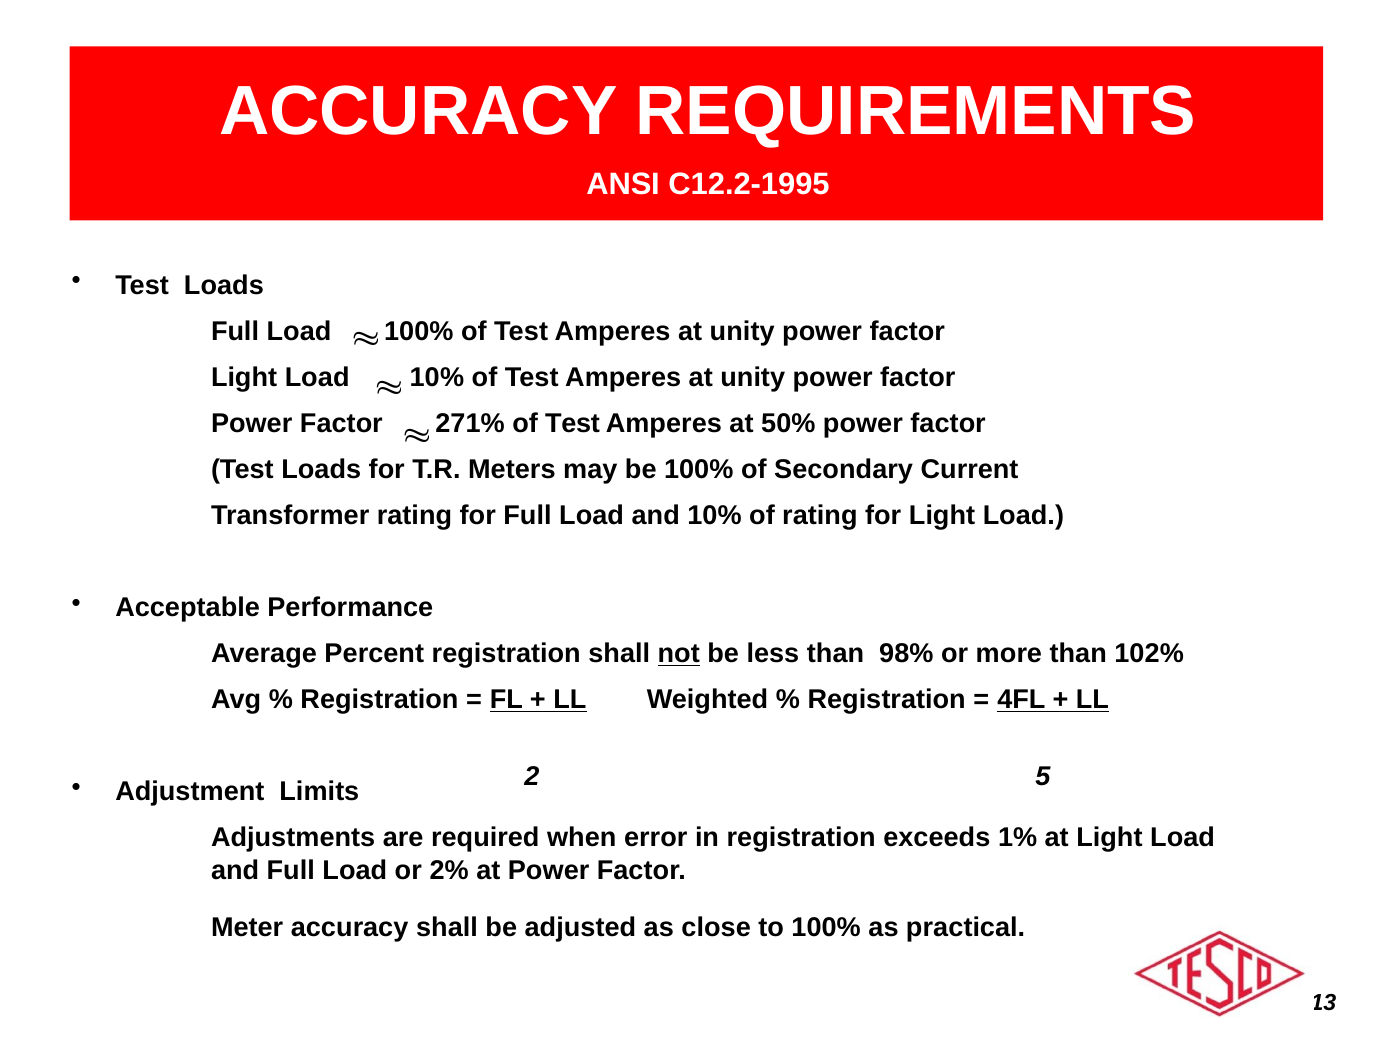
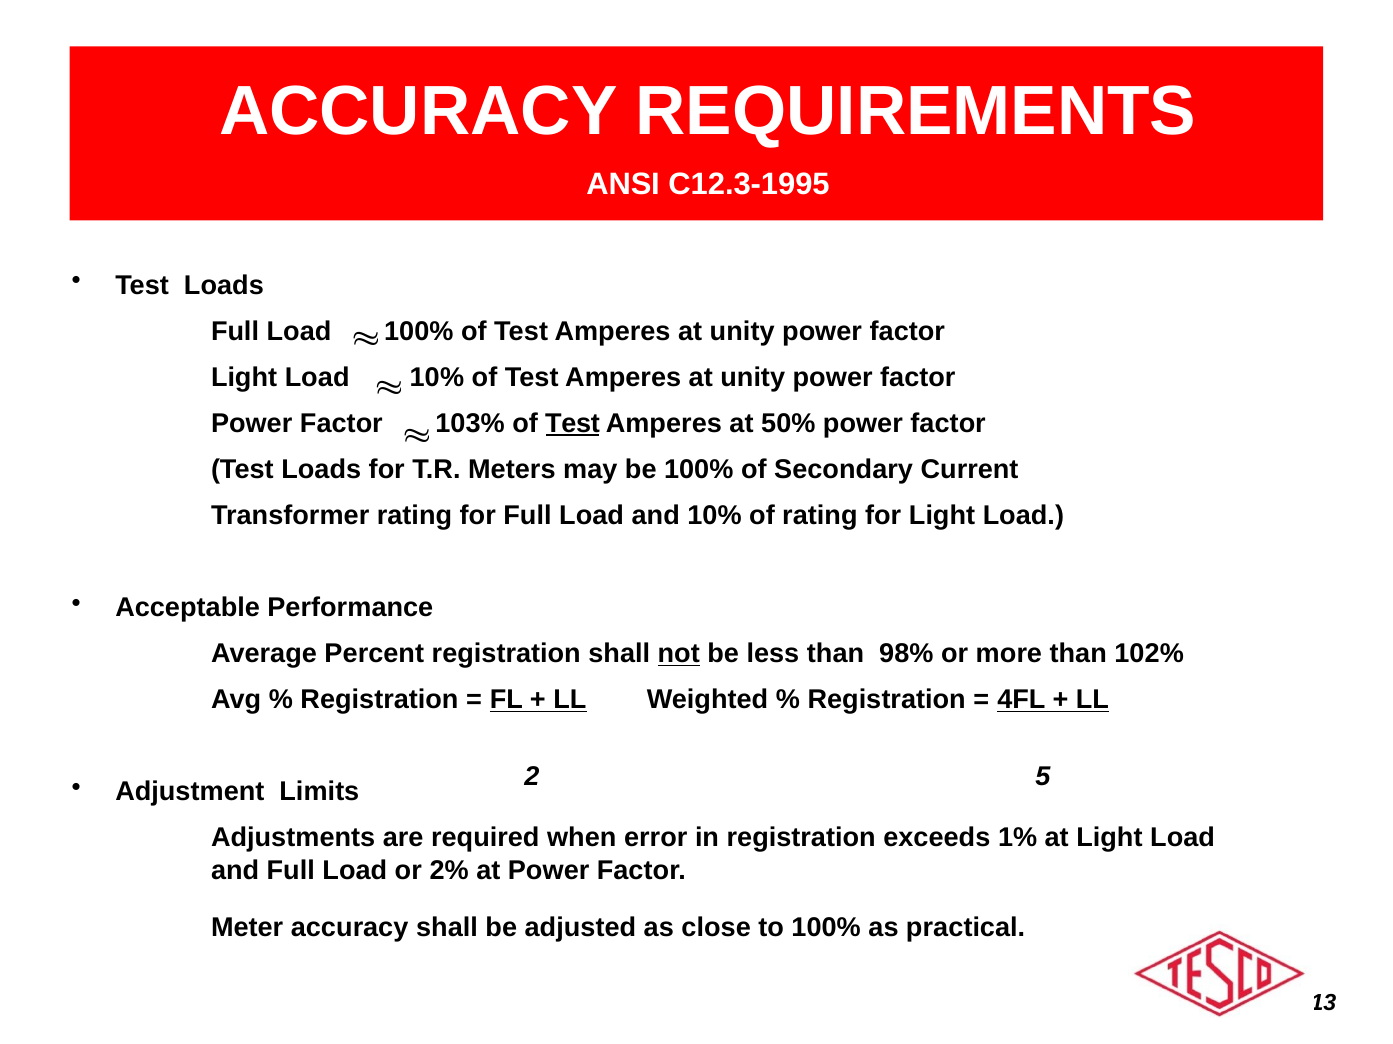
C12.2-1995: C12.2-1995 -> C12.3-1995 (749, 185)
271%: 271% -> 103% (470, 424)
Test underline: none -> present (573, 424)
